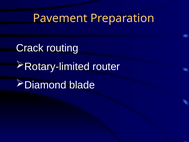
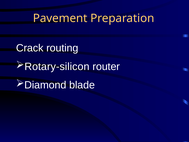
Rotary-limited: Rotary-limited -> Rotary-silicon (57, 66)
